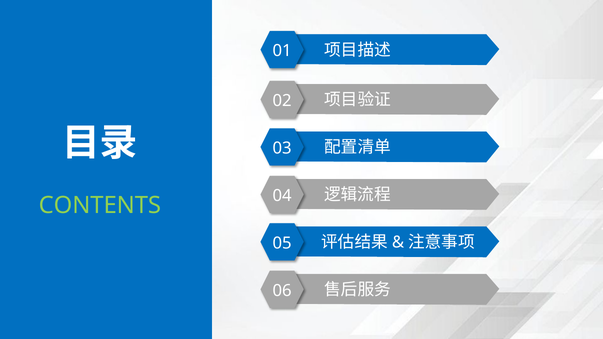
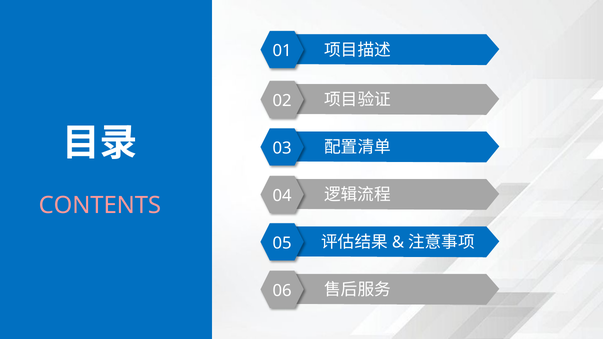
CONTENTS colour: light green -> pink (100, 205)
